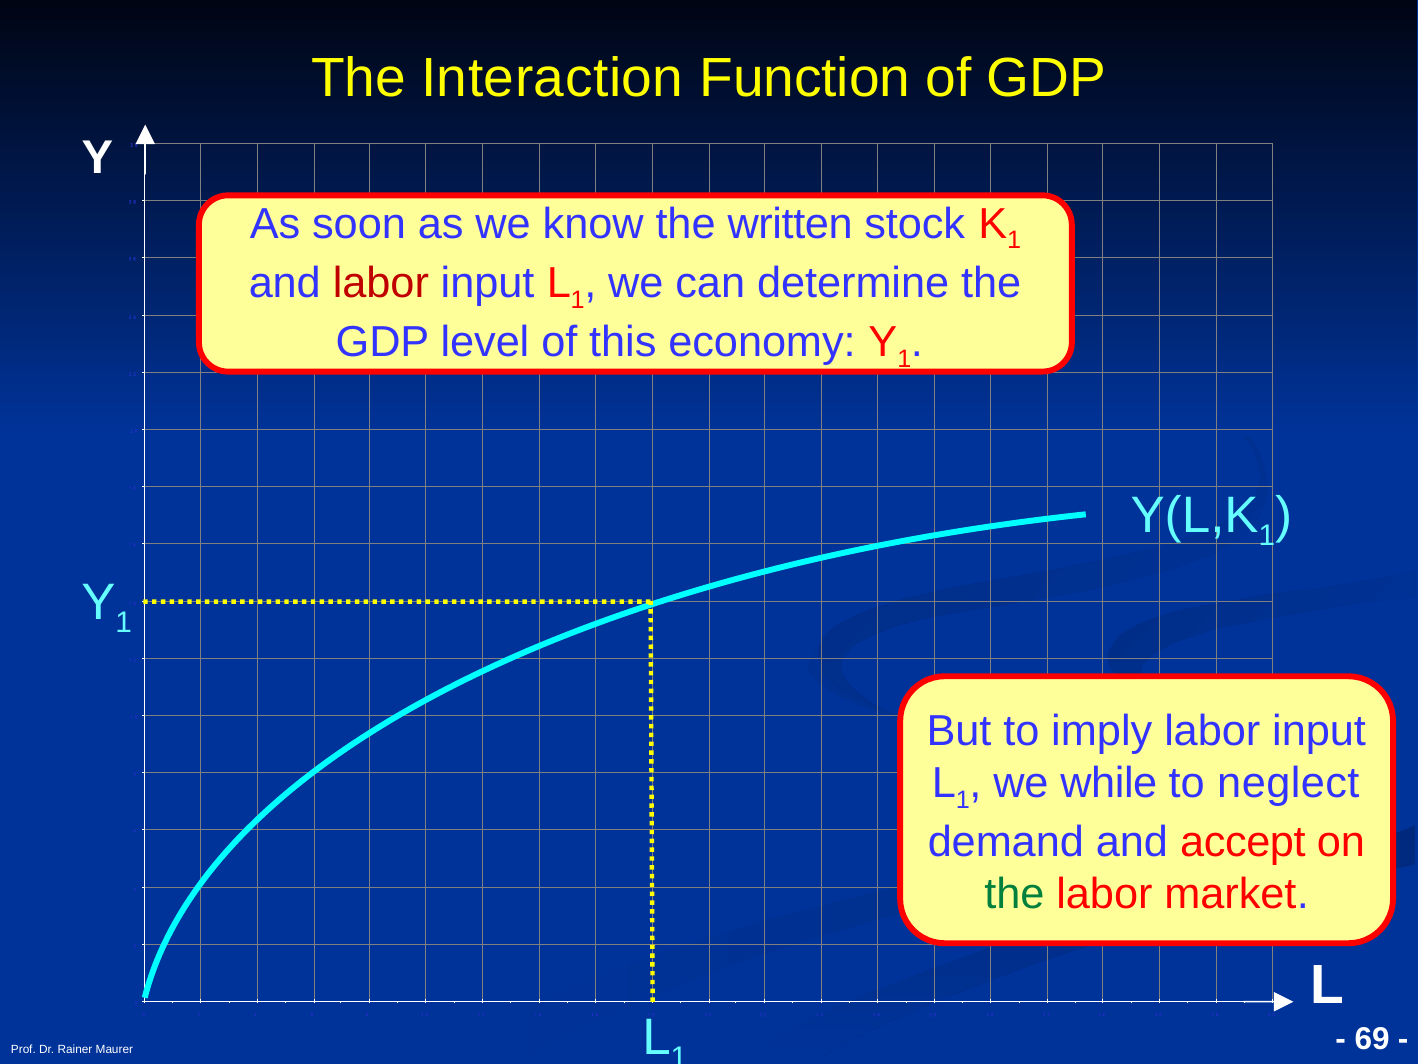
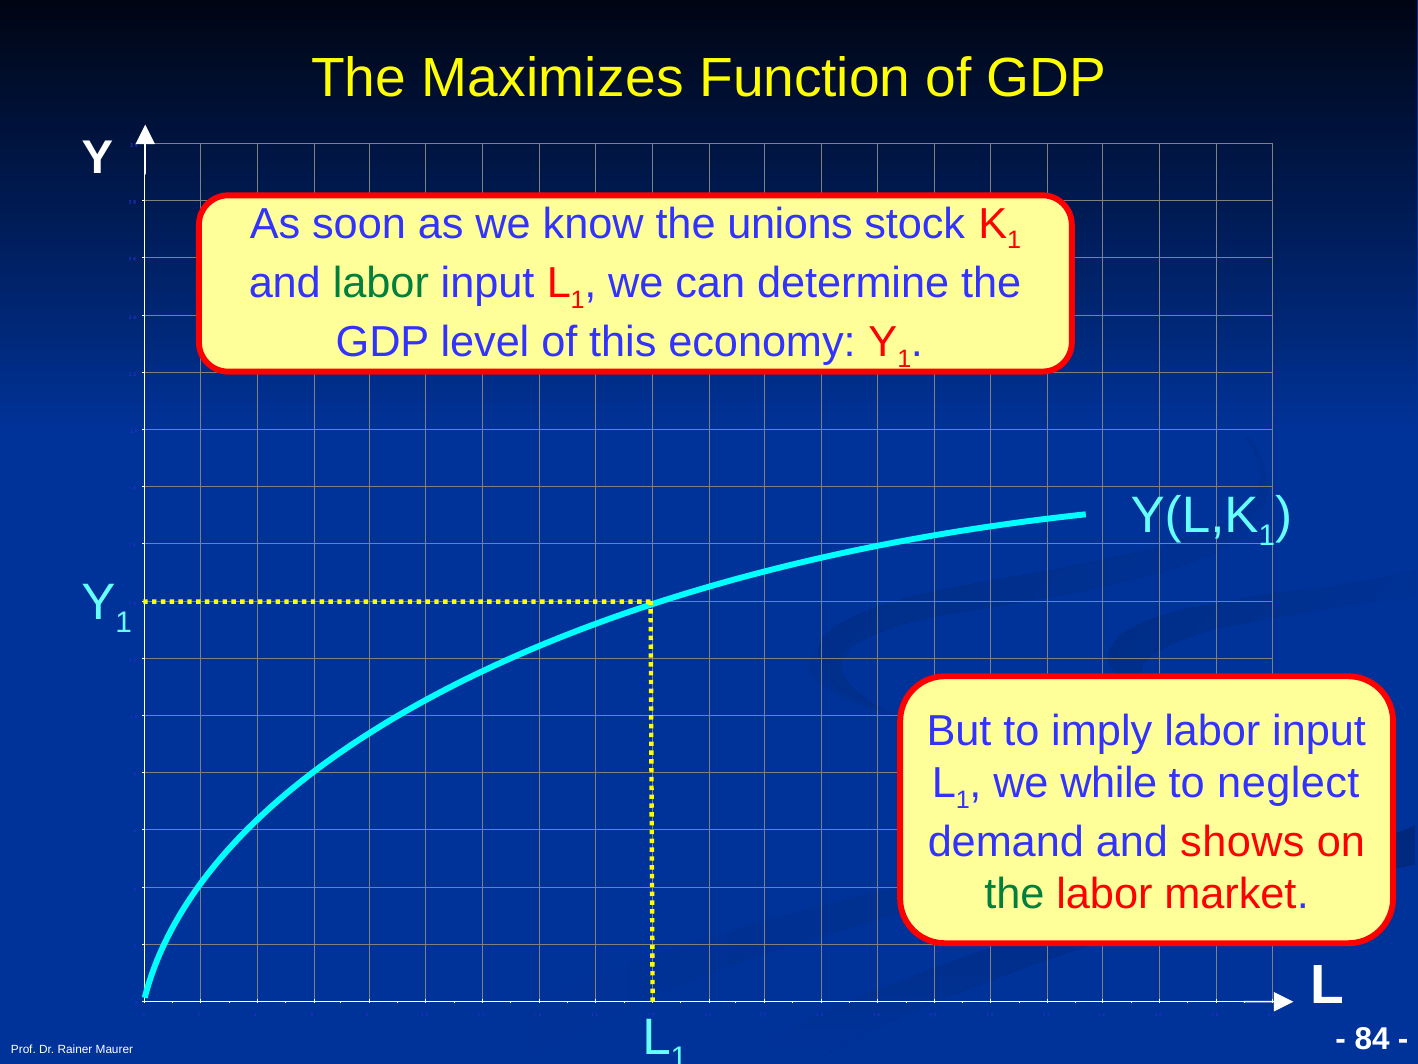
Interaction: Interaction -> Maximizes (553, 78)
written: written -> unions (790, 224)
labor colour: red -> green (381, 283)
accept: accept -> shows (1242, 842)
69: 69 -> 84 (1372, 1039)
